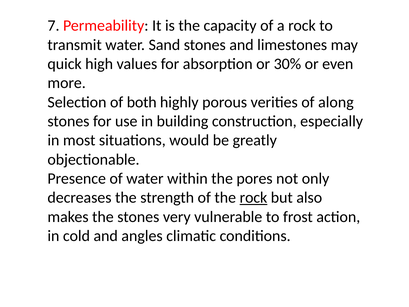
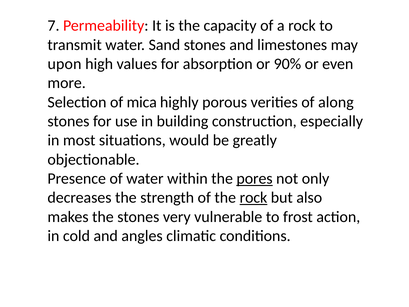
quick: quick -> upon (64, 64)
30%: 30% -> 90% (287, 64)
both: both -> mica (142, 102)
pores underline: none -> present (255, 178)
